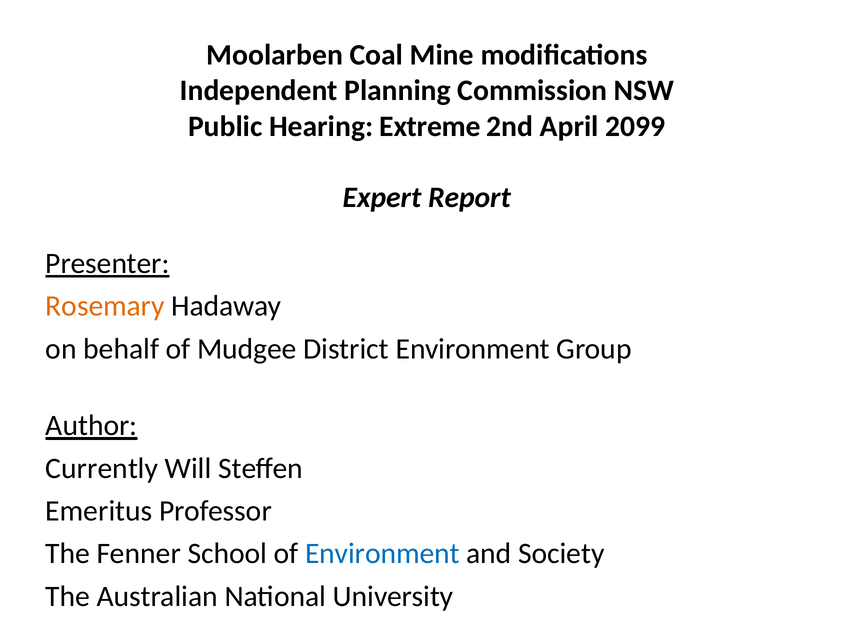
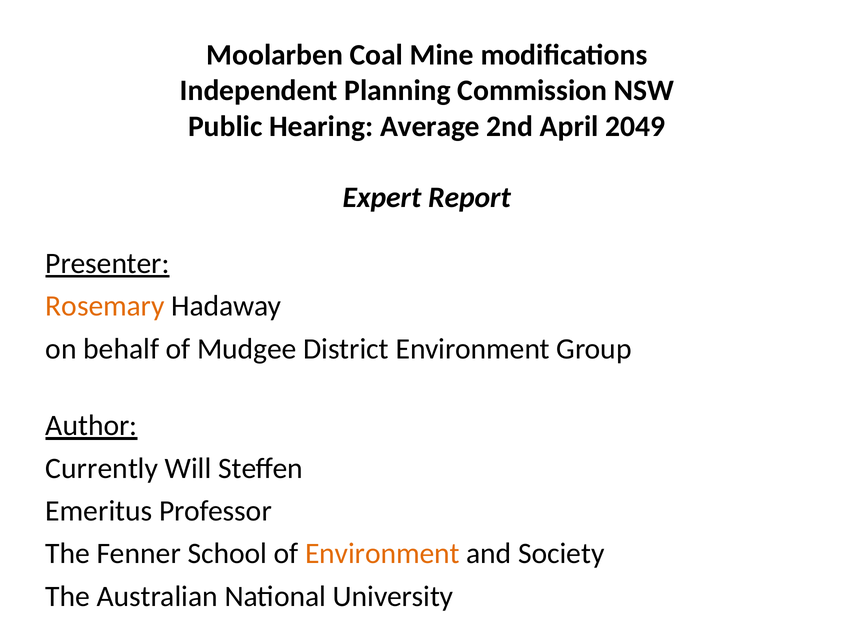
Extreme: Extreme -> Average (430, 126)
2099: 2099 -> 2049 (635, 126)
Environment colour: blue -> orange (382, 554)
